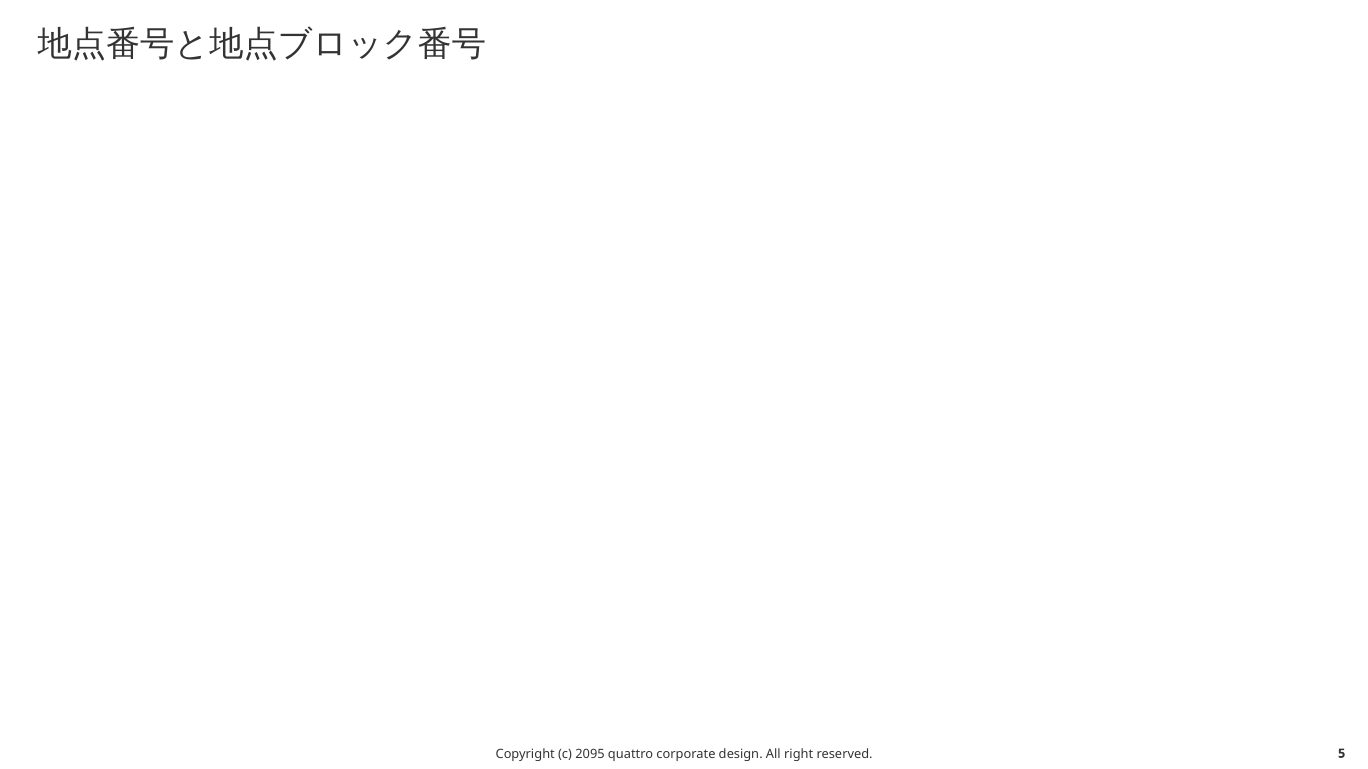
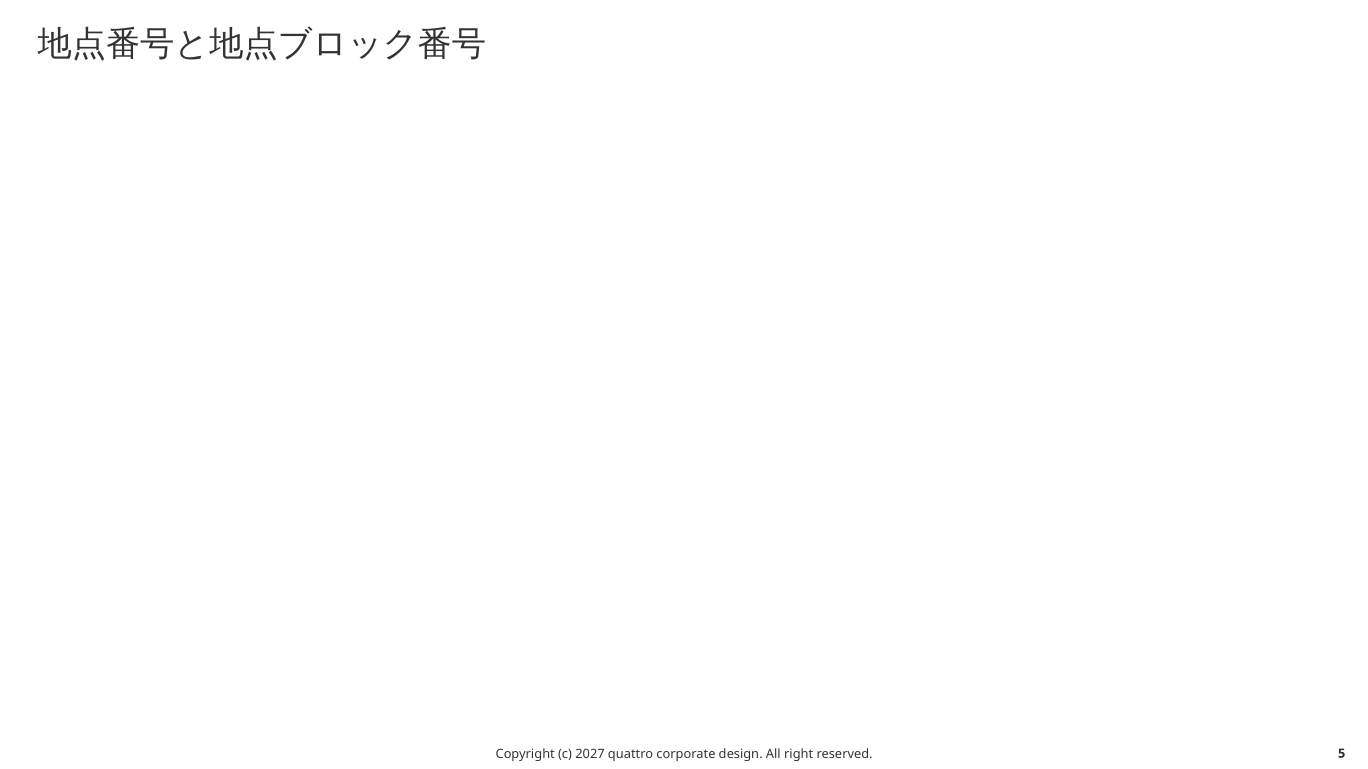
2095: 2095 -> 2027 (590, 754)
